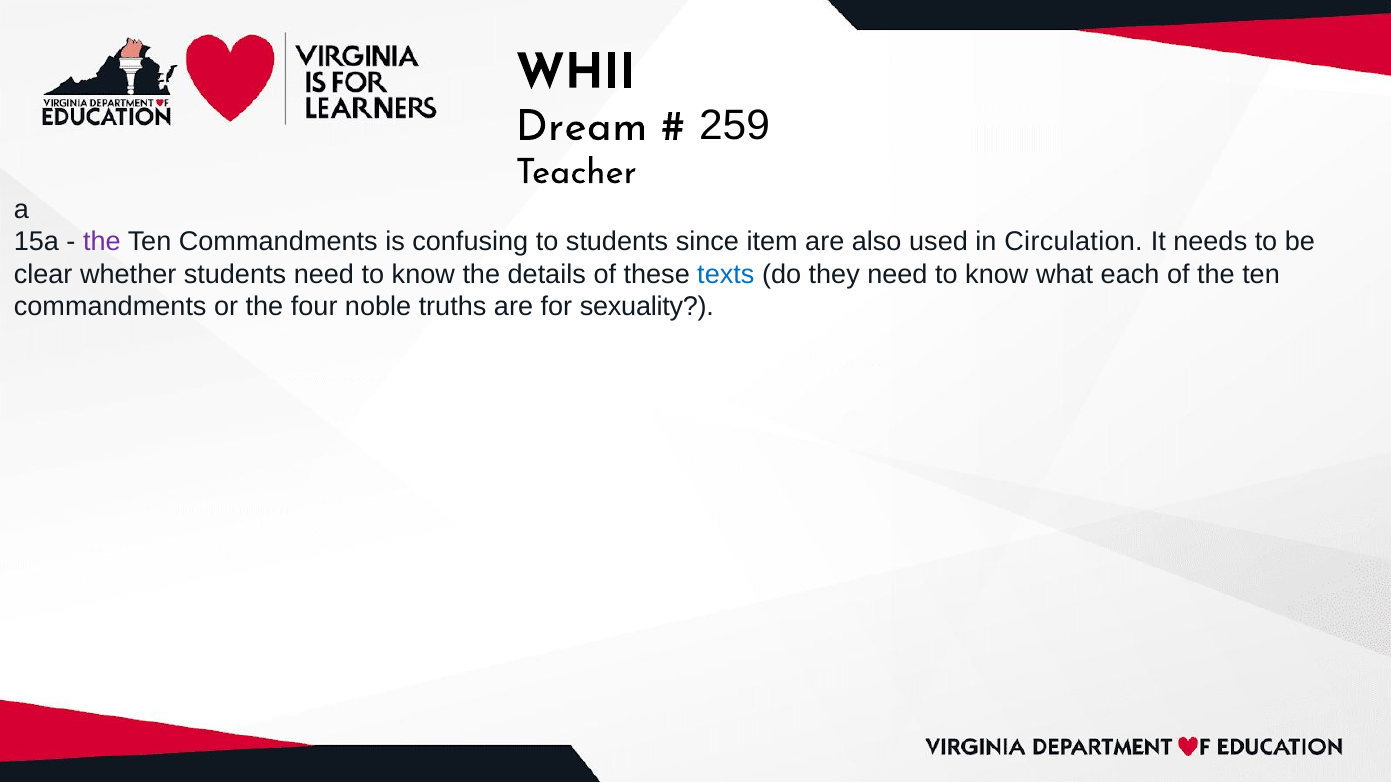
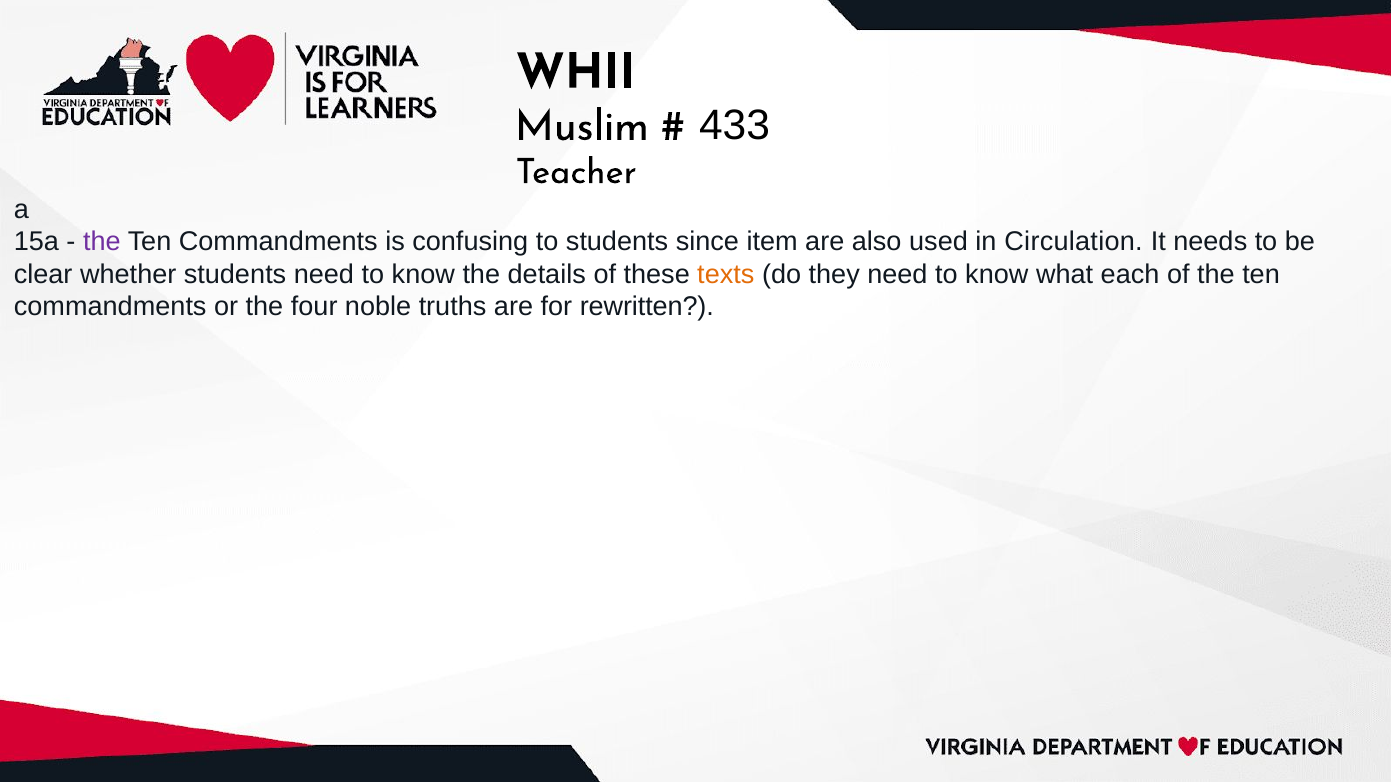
Dream: Dream -> Muslim (582, 126)
259: 259 -> 433 (735, 126)
texts colour: blue -> orange (726, 275)
sexuality: sexuality -> rewritten (647, 307)
